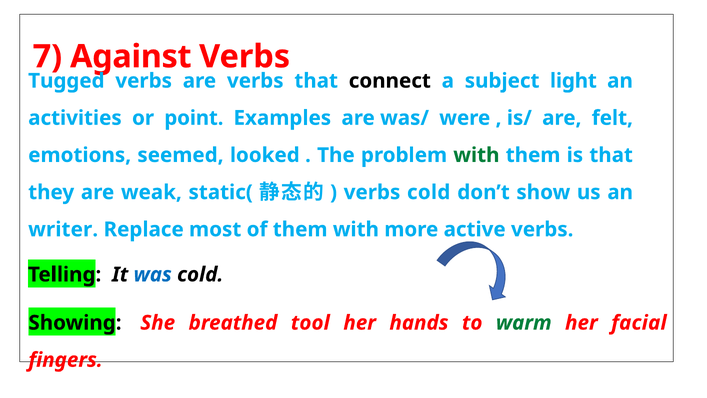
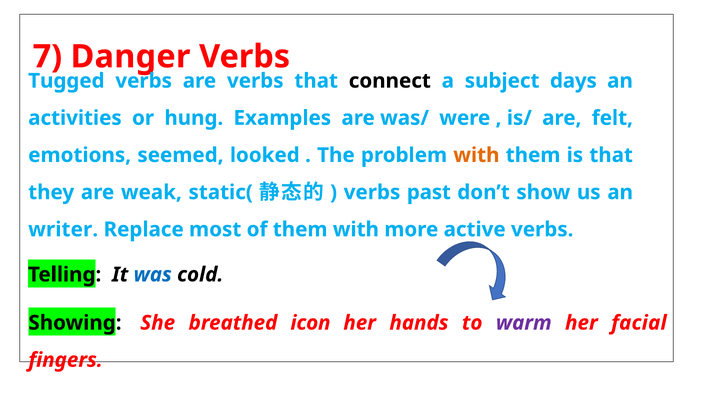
Against: Against -> Danger (131, 57)
light: light -> days (573, 81)
point: point -> hung (194, 118)
with colour: green -> orange (476, 155)
verbs cold: cold -> past (429, 192)
tool: tool -> icon (310, 323)
warm colour: green -> purple (524, 323)
